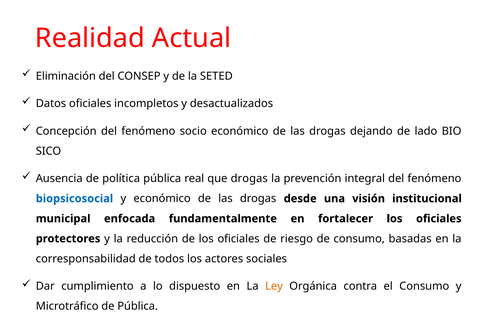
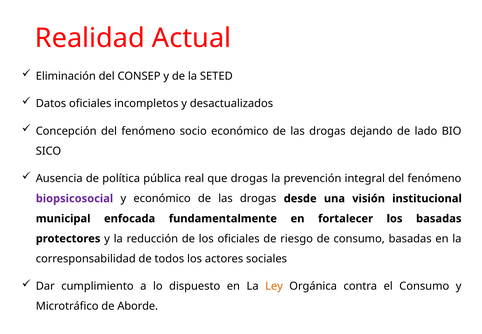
biopsicosocial colour: blue -> purple (74, 198)
fortalecer los oficiales: oficiales -> basadas (439, 218)
de Pública: Pública -> Aborde (138, 306)
